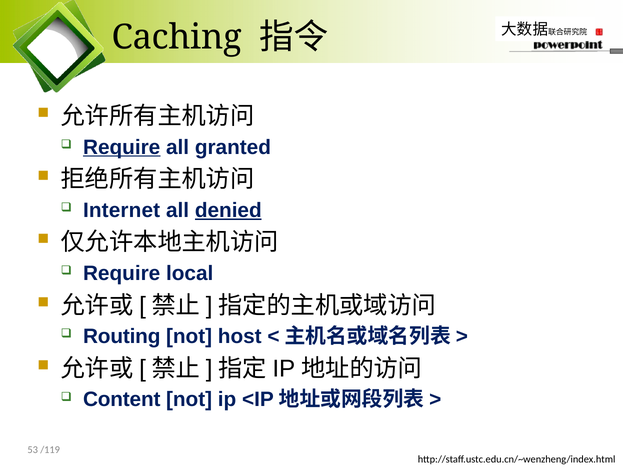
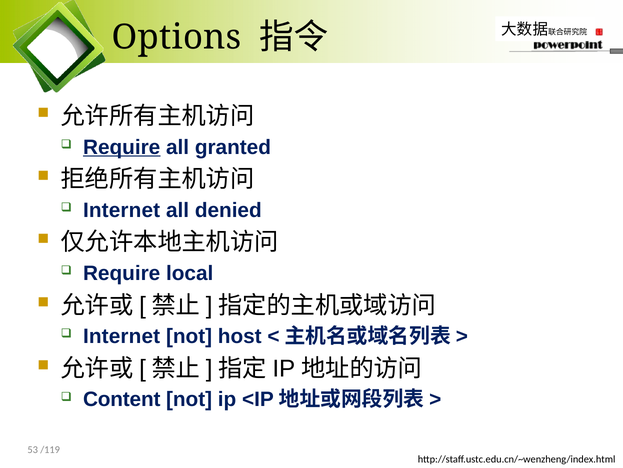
Caching: Caching -> Options (177, 37)
denied underline: present -> none (228, 210)
Routing: Routing -> Internet (122, 336)
